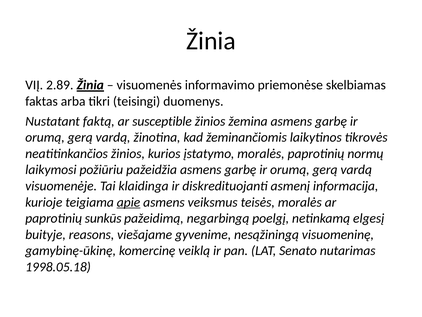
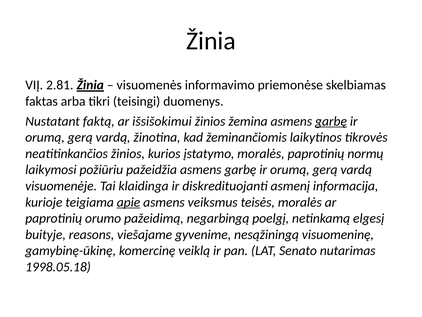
2.89: 2.89 -> 2.81 (60, 85)
susceptible: susceptible -> išsišokimui (162, 121)
garbę underline: none -> present (331, 121)
sunkūs: sunkūs -> orumo (103, 218)
